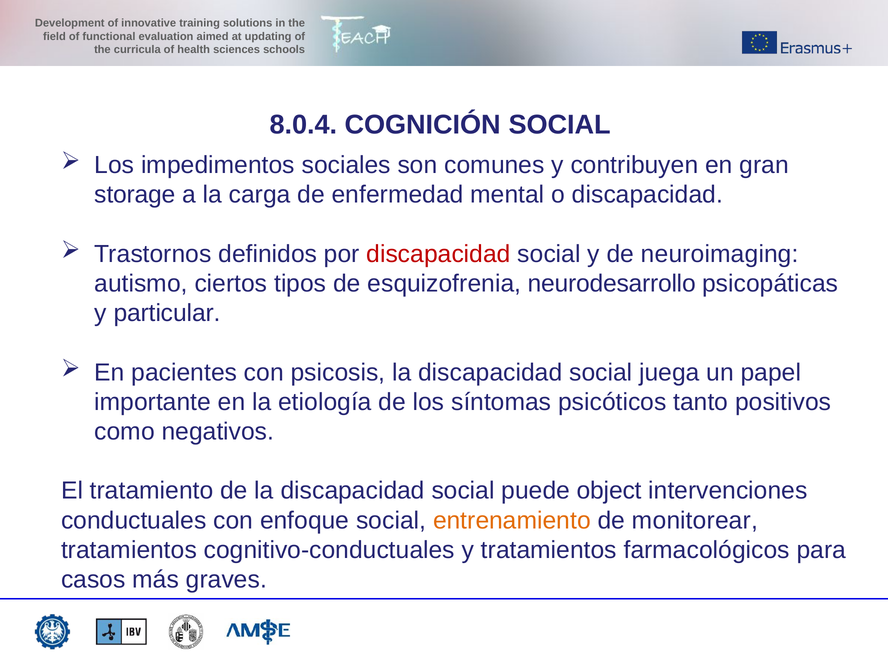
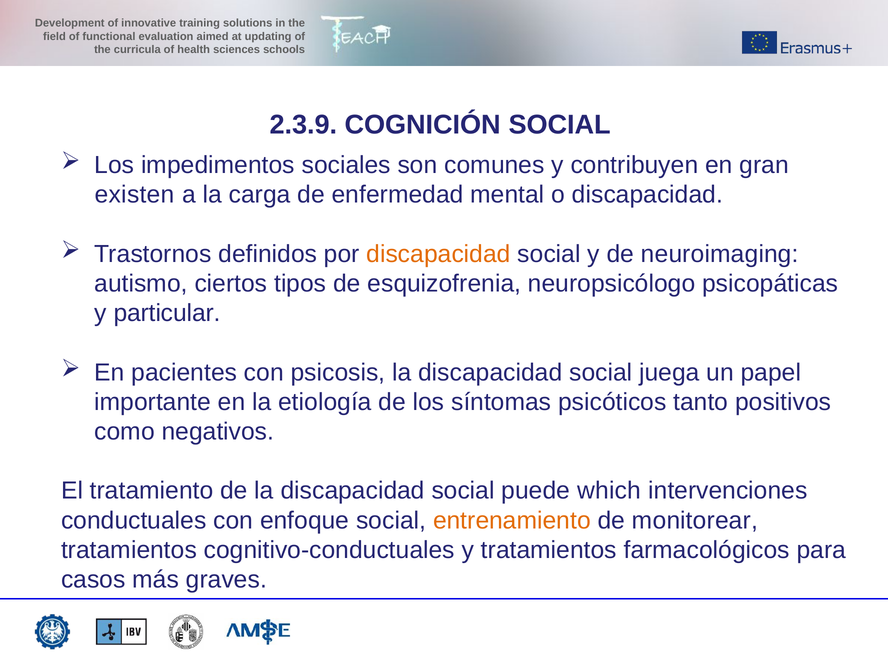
8.0.4: 8.0.4 -> 2.3.9 (304, 125)
storage: storage -> existen (135, 195)
discapacidad colour: red -> orange (438, 254)
neurodesarrollo: neurodesarrollo -> neuropsicólogo (612, 284)
object: object -> which (609, 491)
